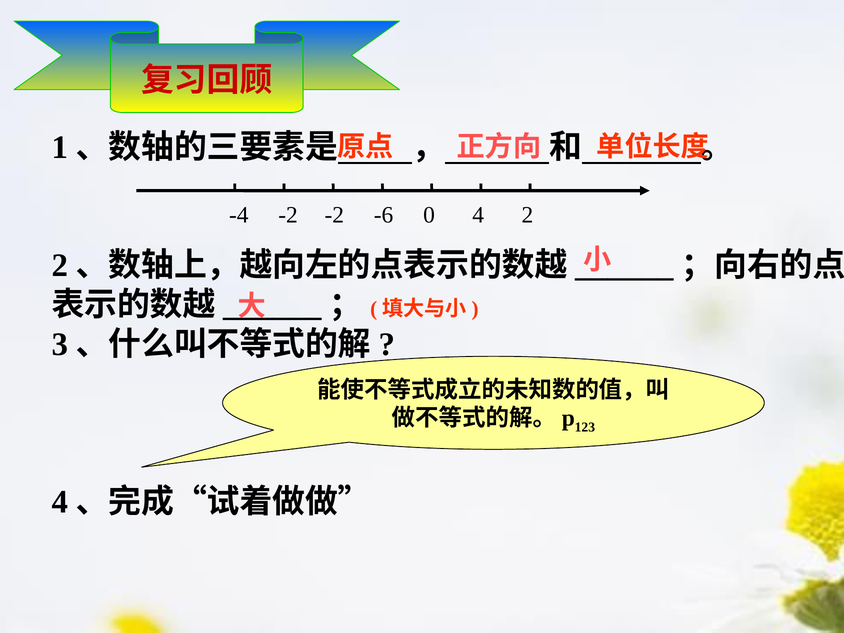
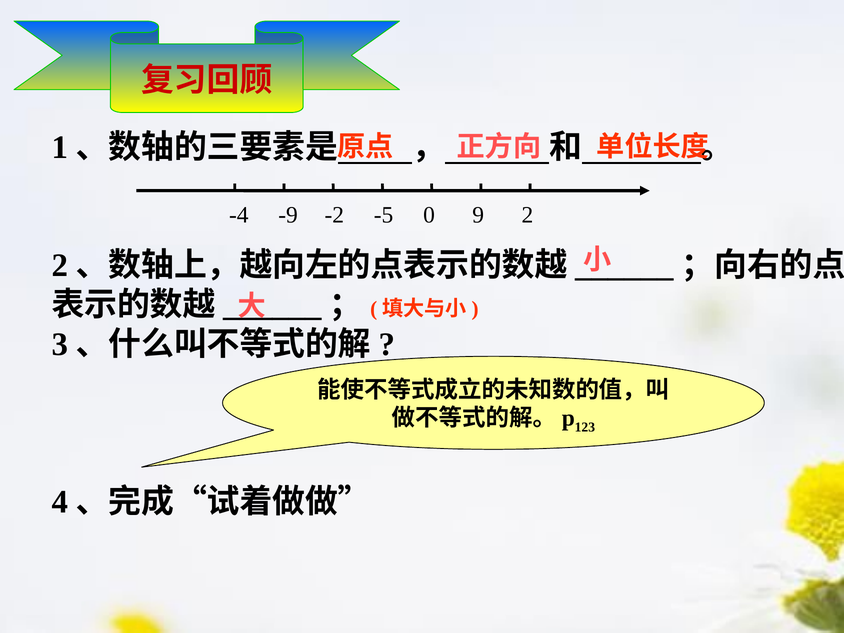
-2: -2 -> -9 (288, 215)
-6: -6 -> -5 (384, 215)
0 4: 4 -> 9 (478, 215)
